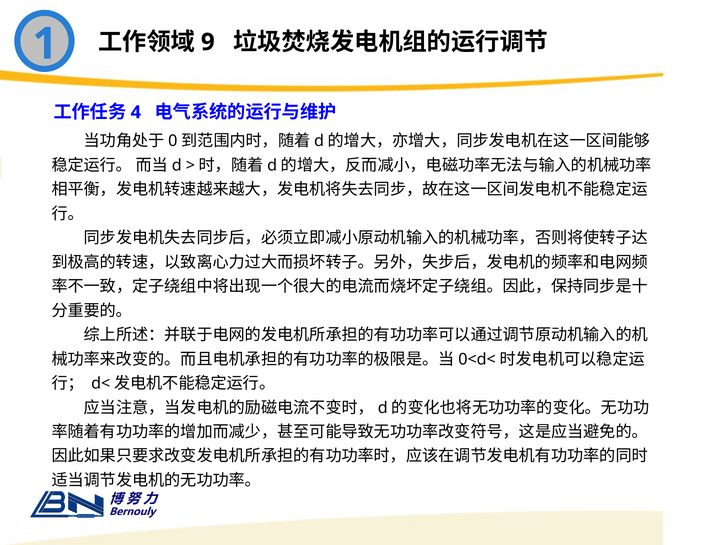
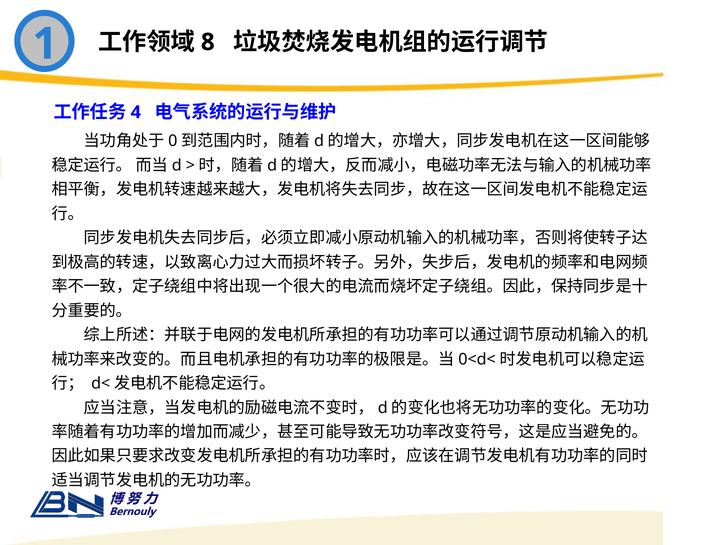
9: 9 -> 8 (208, 42)
